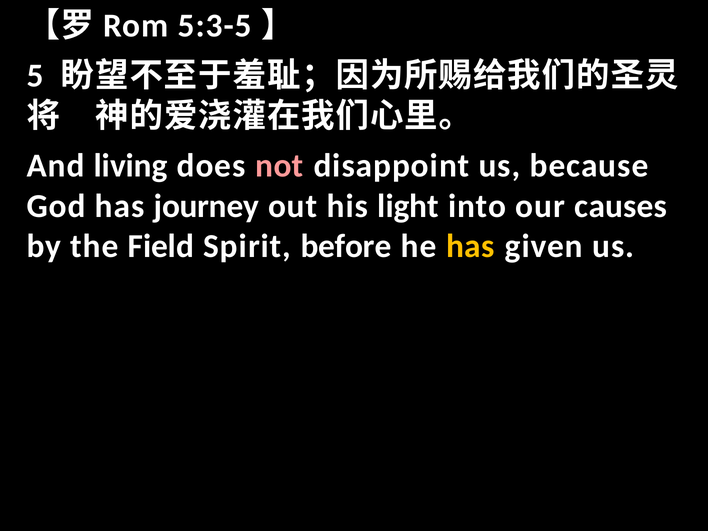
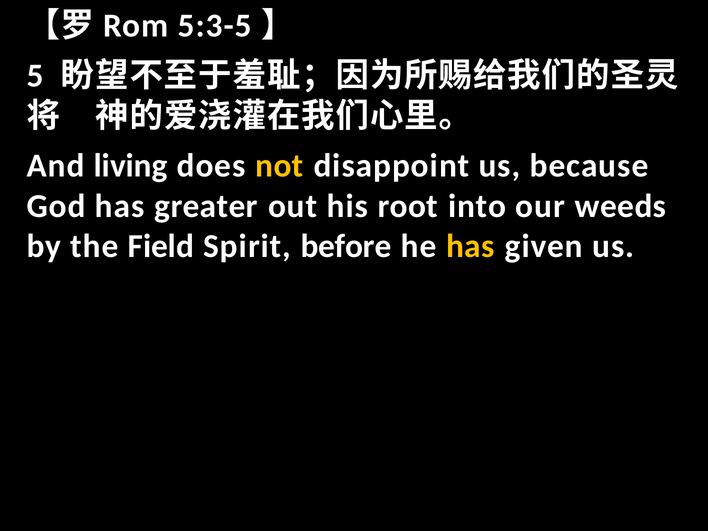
not colour: pink -> yellow (279, 166)
journey: journey -> greater (206, 206)
light: light -> root (408, 206)
causes: causes -> weeds (621, 206)
